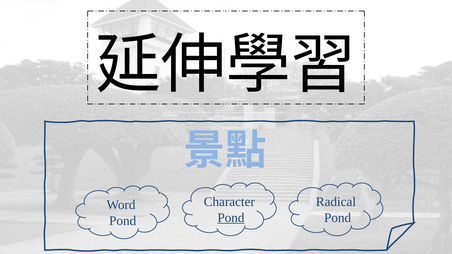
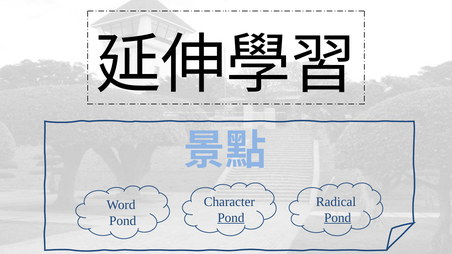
Pond underline: none -> present (338, 218)
